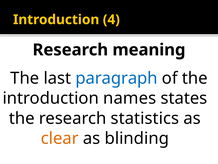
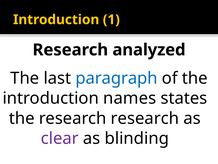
4: 4 -> 1 (111, 20)
meaning: meaning -> analyzed (149, 50)
research statistics: statistics -> research (145, 118)
clear colour: orange -> purple (60, 138)
